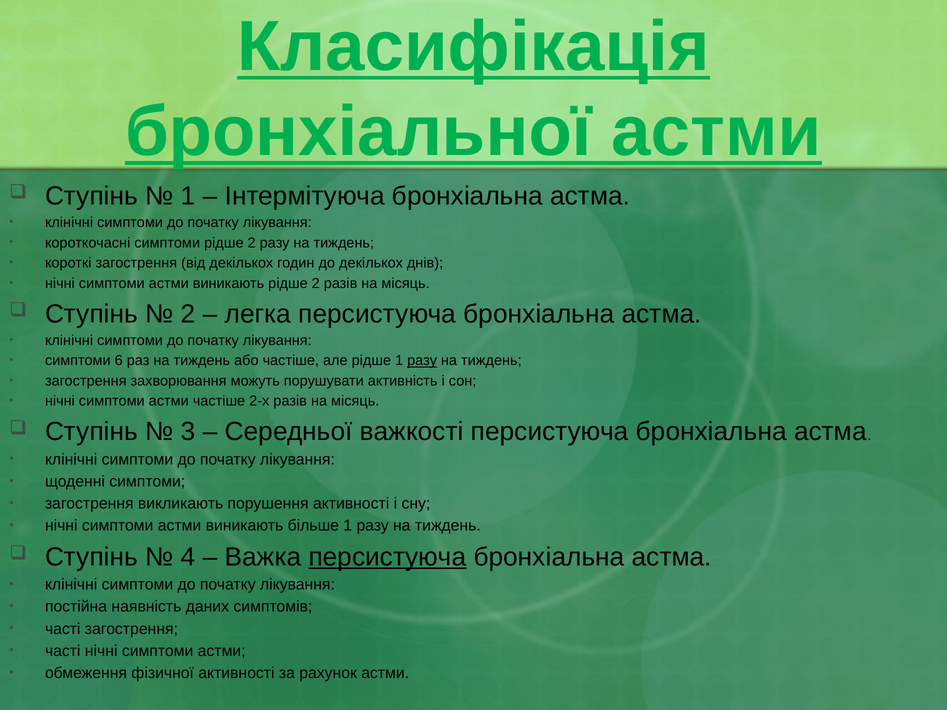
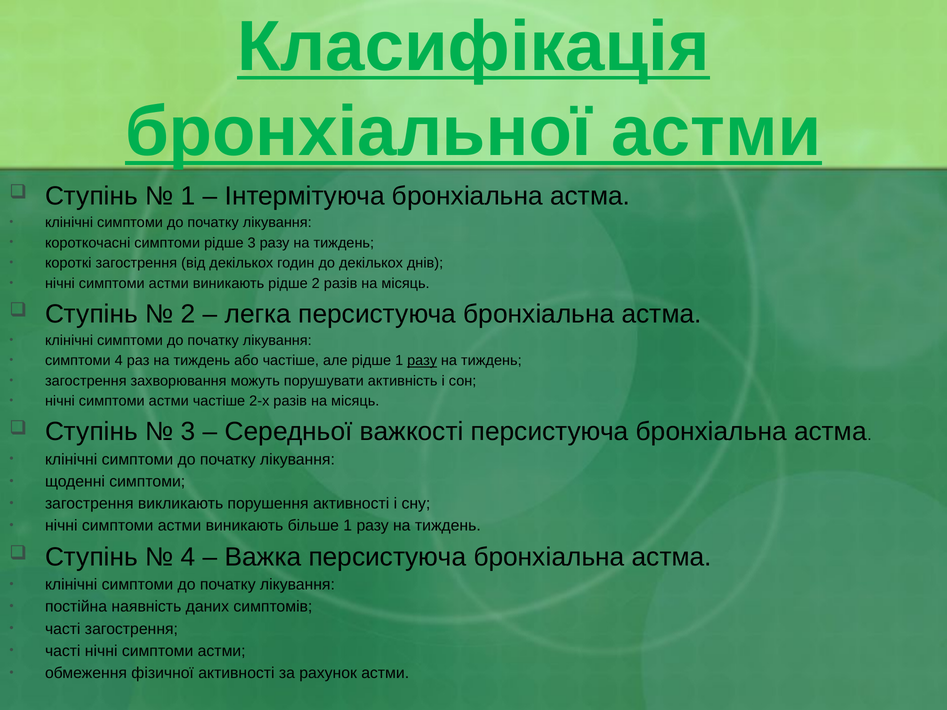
симптоми рідше 2: 2 -> 3 (252, 243)
симптоми 6: 6 -> 4 (119, 361)
персистуюча underline: present -> none (387, 557)
